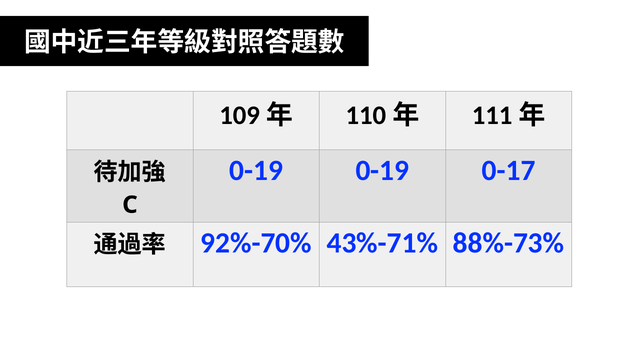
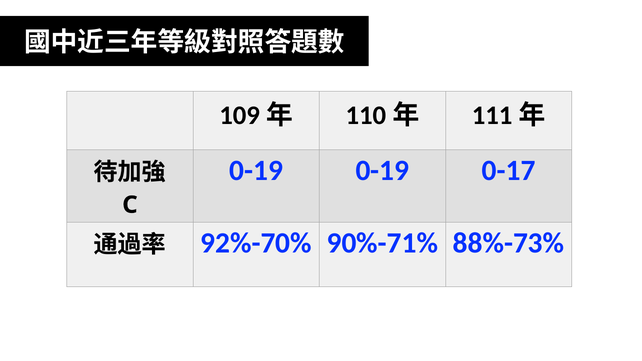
43%-71%: 43%-71% -> 90%-71% (382, 243)
